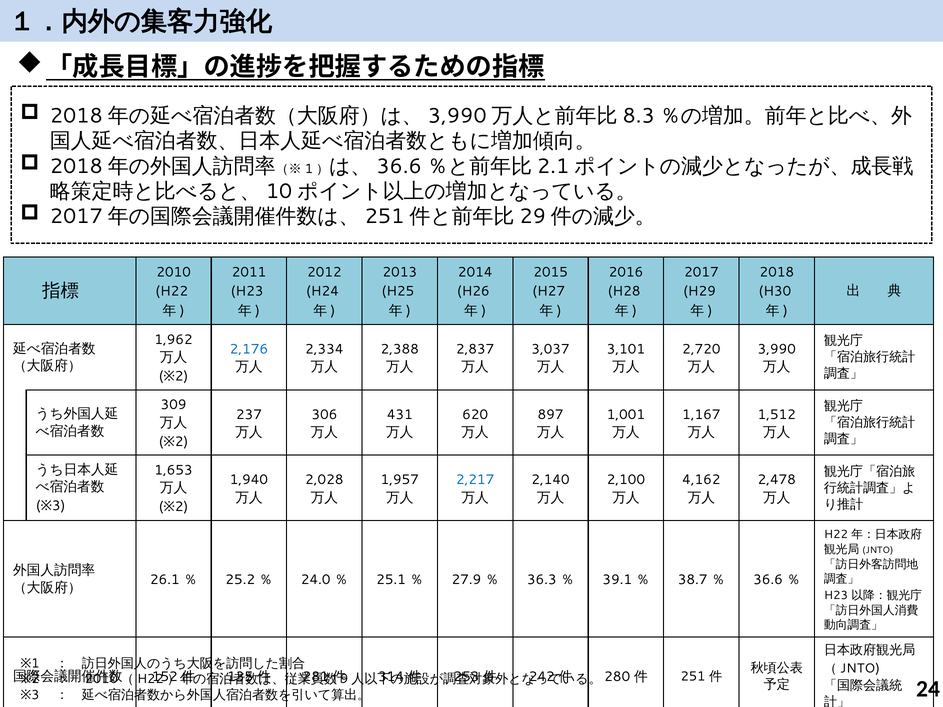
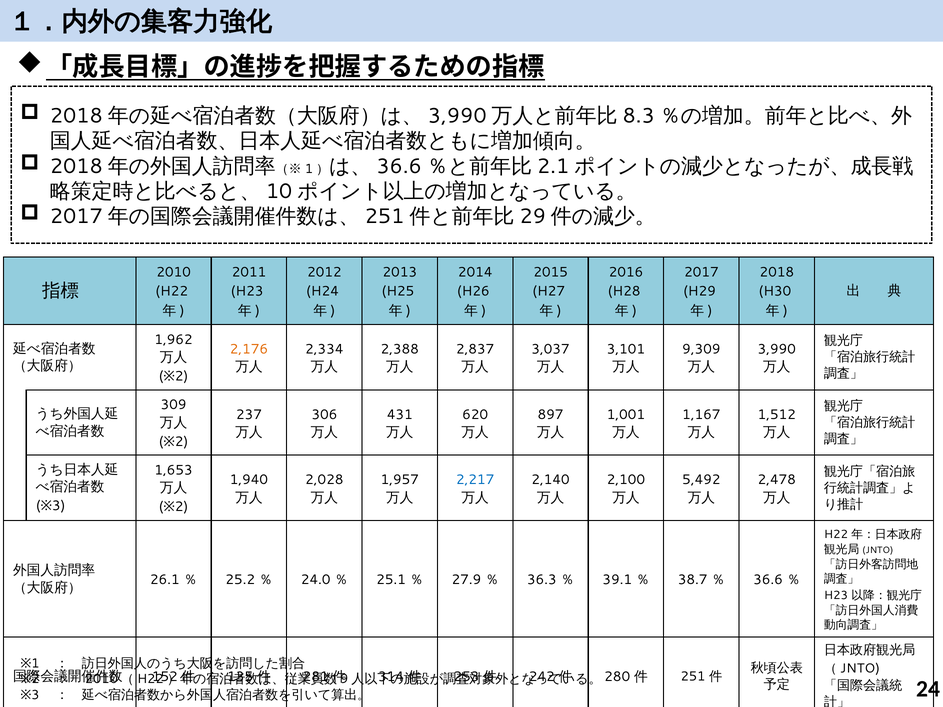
2,176 colour: blue -> orange (249, 349)
2,720: 2,720 -> 9,309 (701, 349)
4,162: 4,162 -> 5,492 (701, 480)
